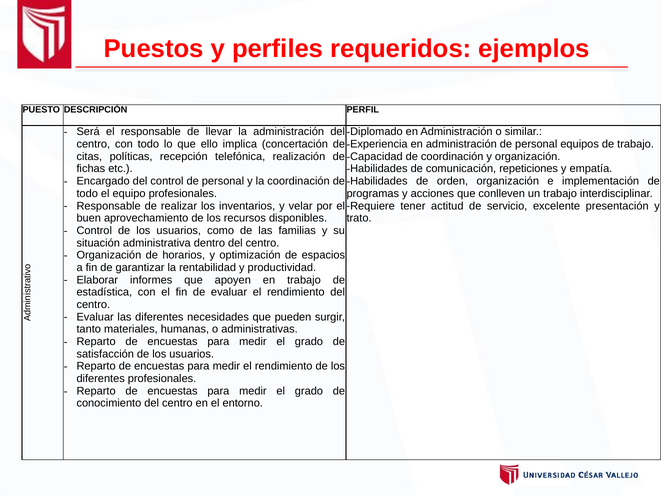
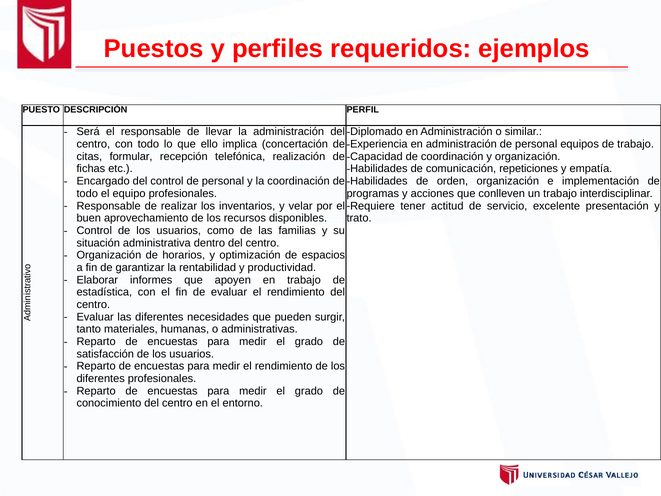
políticas: políticas -> formular (131, 156)
